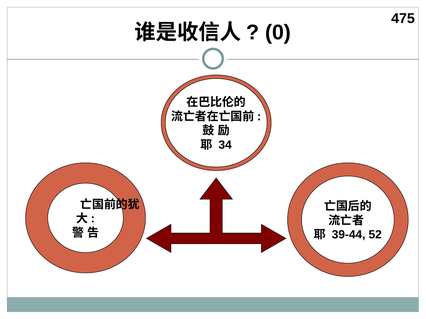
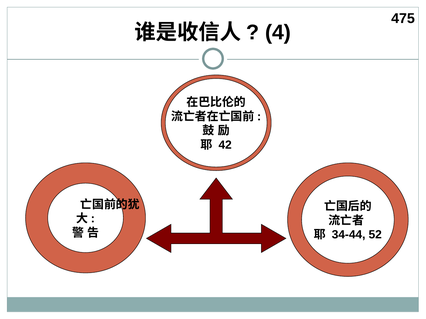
0: 0 -> 4 (278, 33)
34: 34 -> 42 (225, 145)
39-44: 39-44 -> 34-44 (349, 235)
